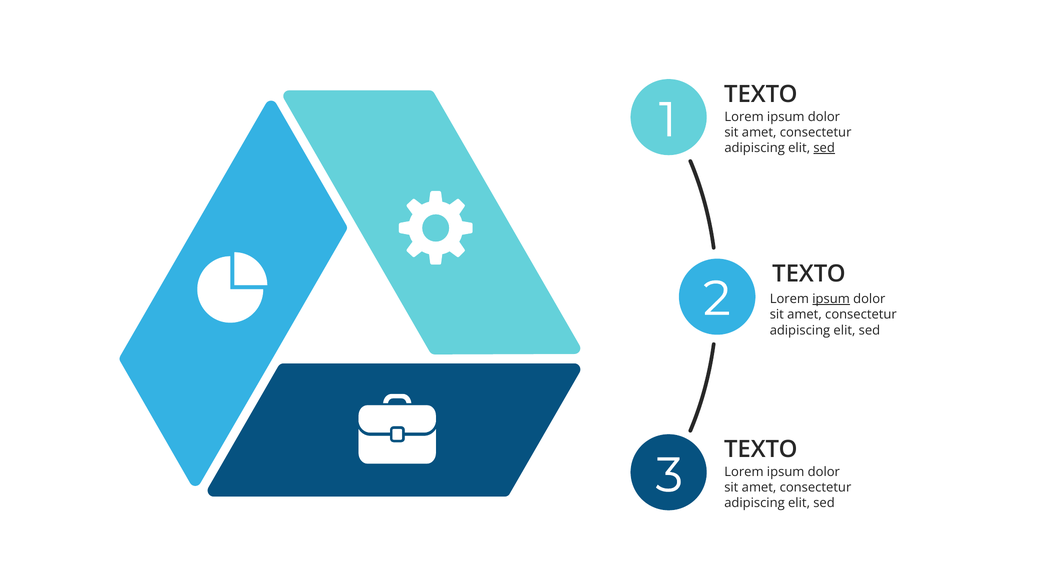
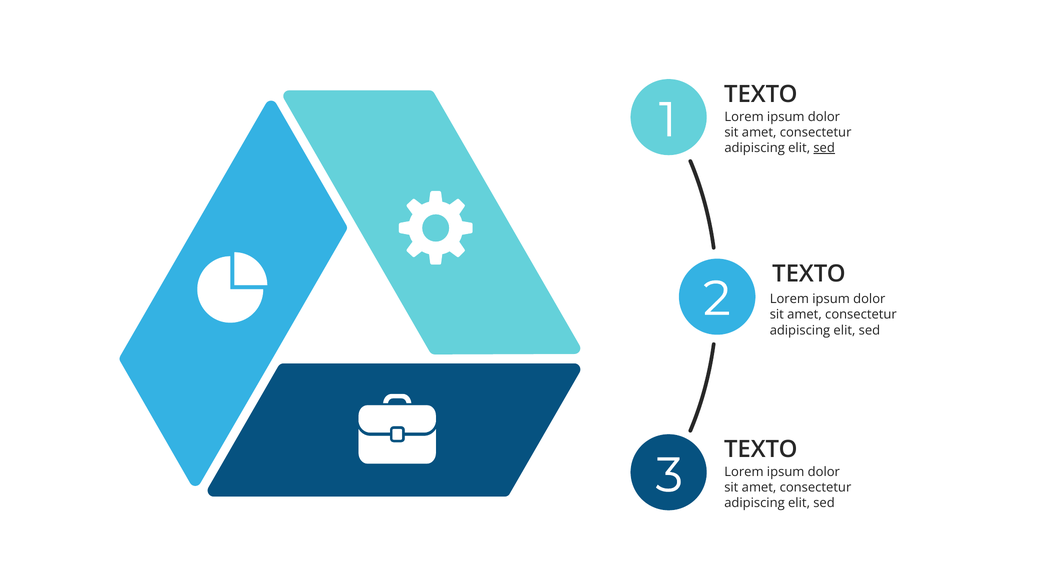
ipsum underline: present -> none (831, 299)
